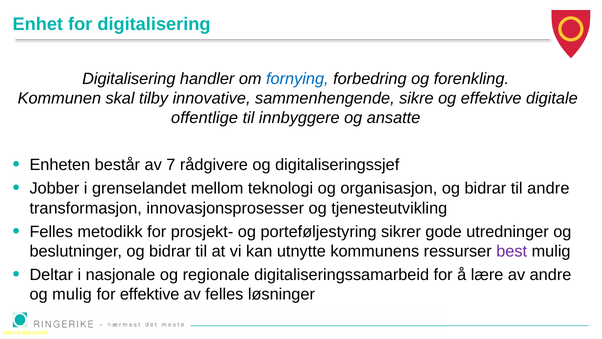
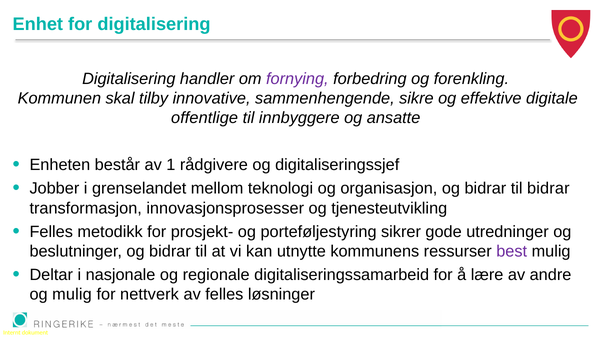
fornying colour: blue -> purple (297, 79)
7: 7 -> 1 (171, 165)
til andre: andre -> bidrar (548, 188)
for effektive: effektive -> nettverk (150, 294)
